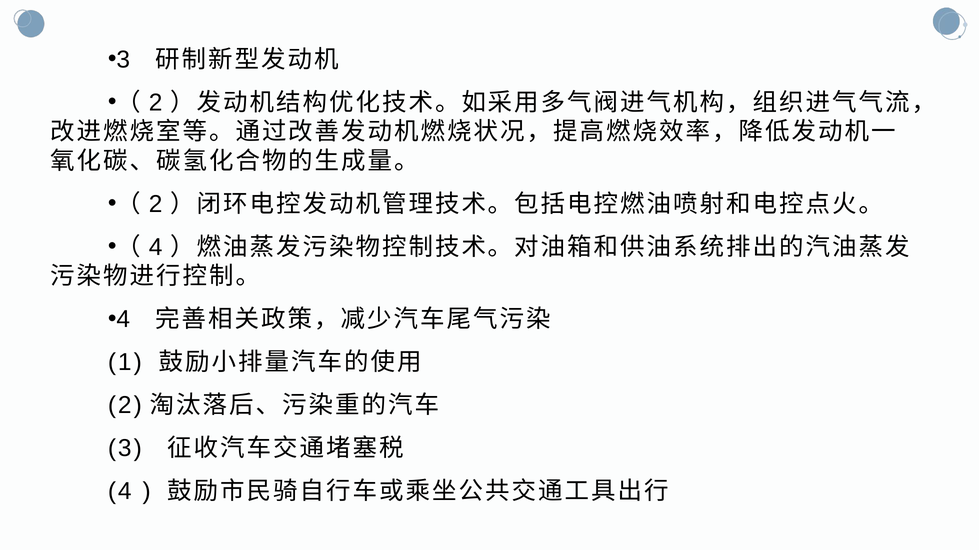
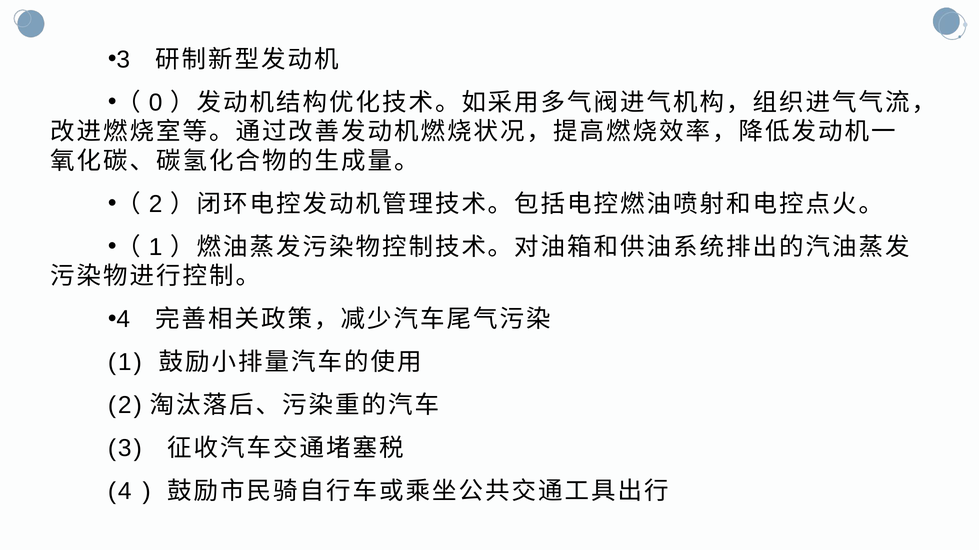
2: 2 -> 0 (156, 103)
4: 4 -> 1 (156, 247)
